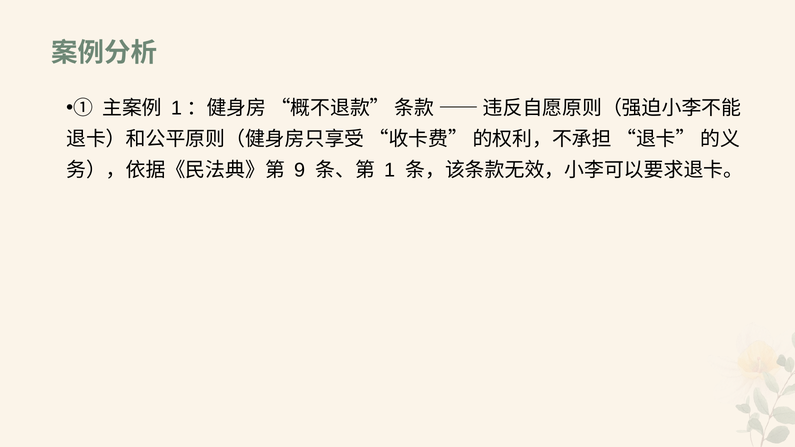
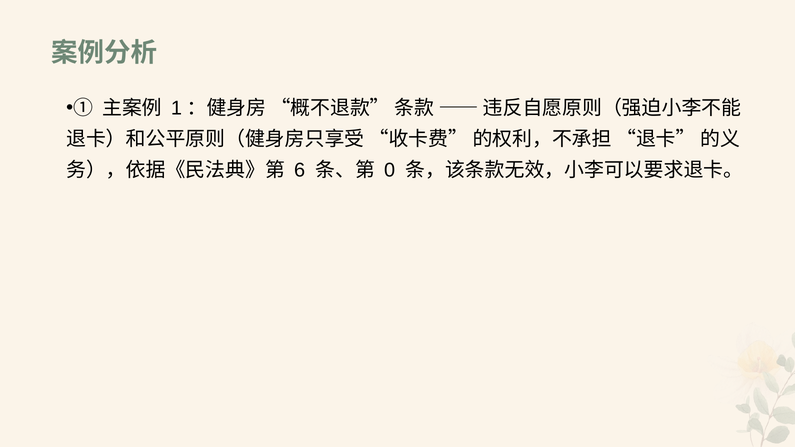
9: 9 -> 6 (300, 170)
1: 1 -> 0 (390, 170)
